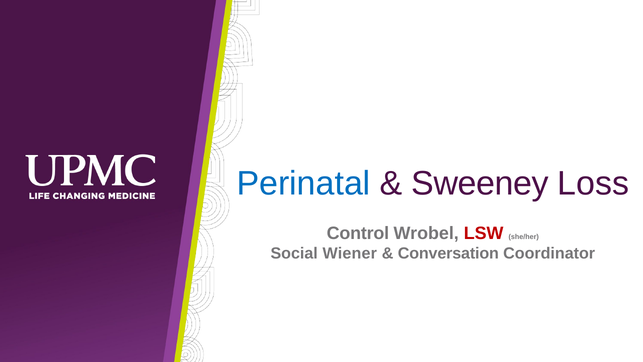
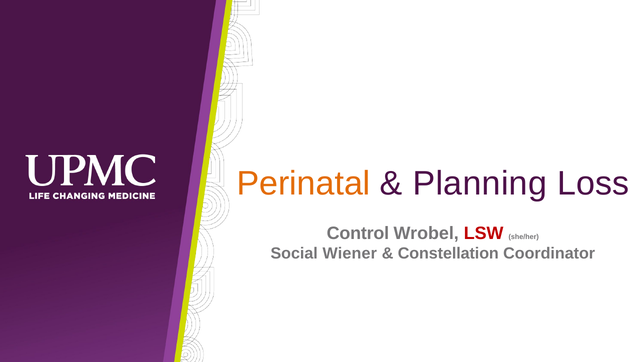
Perinatal colour: blue -> orange (304, 183)
Sweeney: Sweeney -> Planning (480, 183)
Conversation: Conversation -> Constellation (448, 253)
